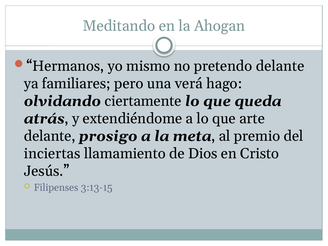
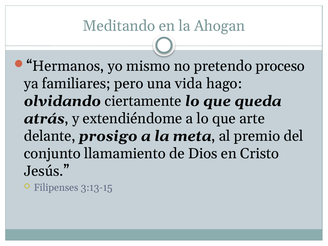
pretendo delante: delante -> proceso (280, 66)
verá: verá -> vida (189, 84)
inciertas: inciertas -> conjunto (52, 154)
